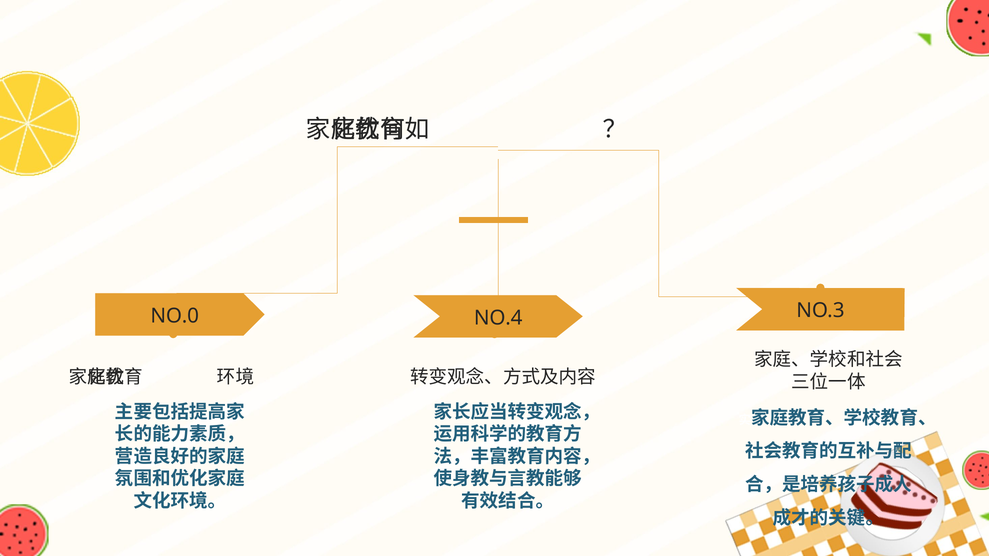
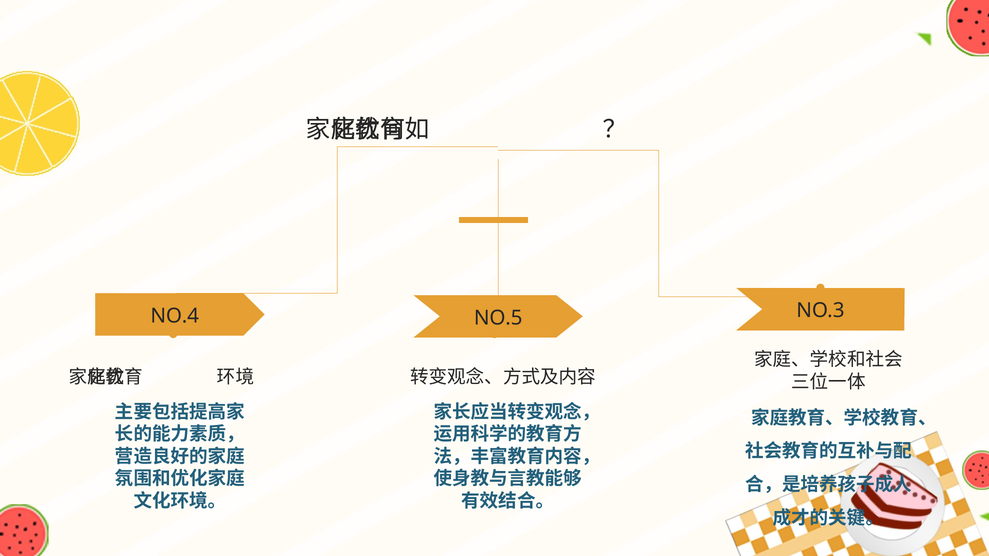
NO.0: NO.0 -> NO.4 (175, 316)
NO.4: NO.4 -> NO.5 (498, 318)
